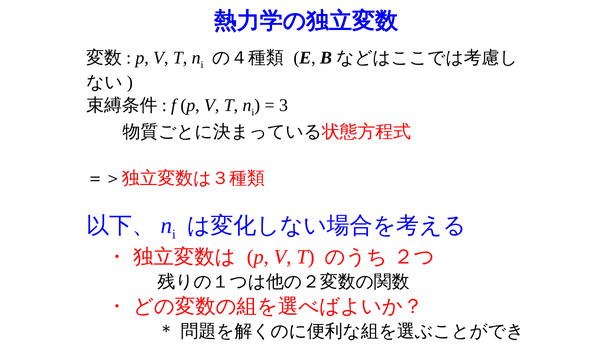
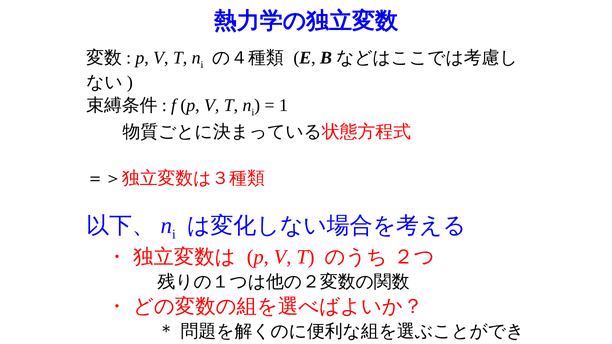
3: 3 -> 1 (284, 106)
